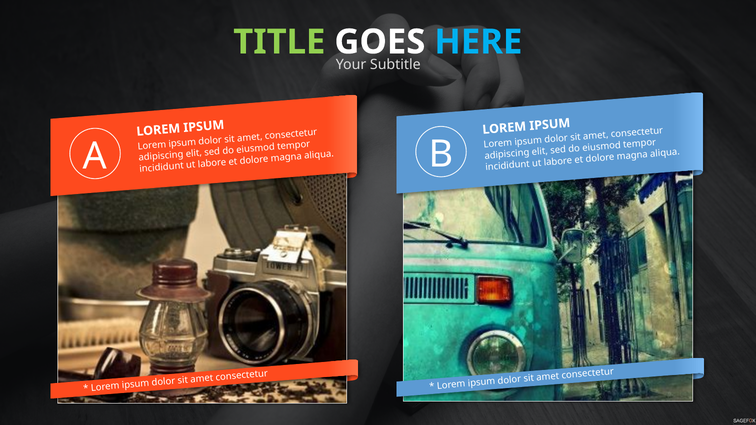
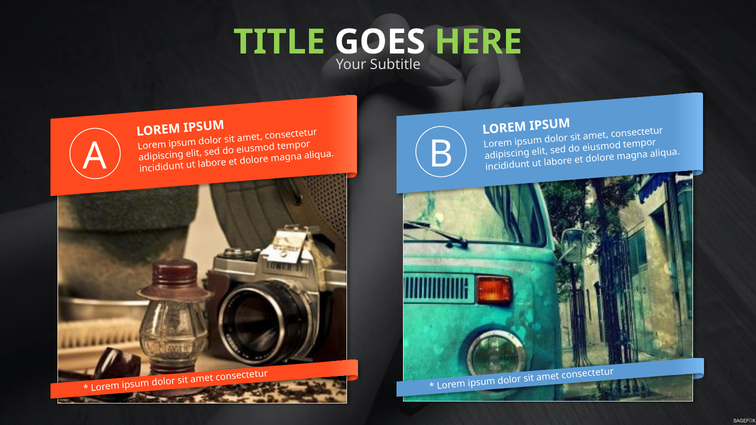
HERE colour: light blue -> light green (478, 42)
